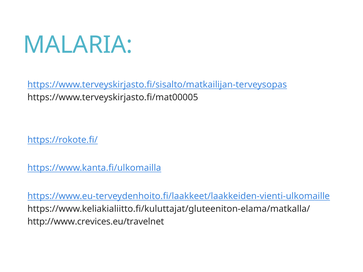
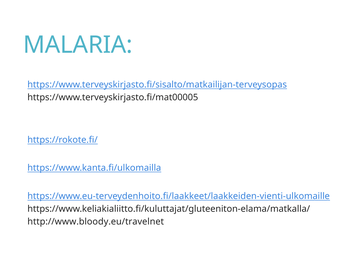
http://www.crevices.eu/travelnet: http://www.crevices.eu/travelnet -> http://www.bloody.eu/travelnet (96, 222)
